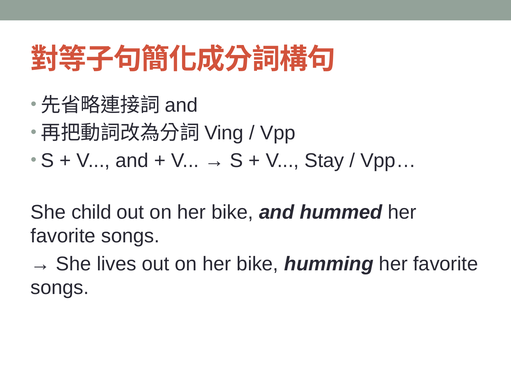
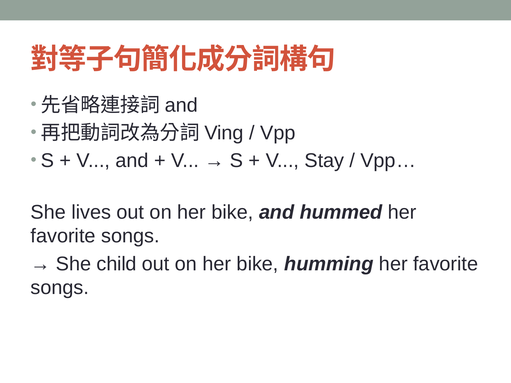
child: child -> lives (91, 212)
lives: lives -> child (117, 264)
